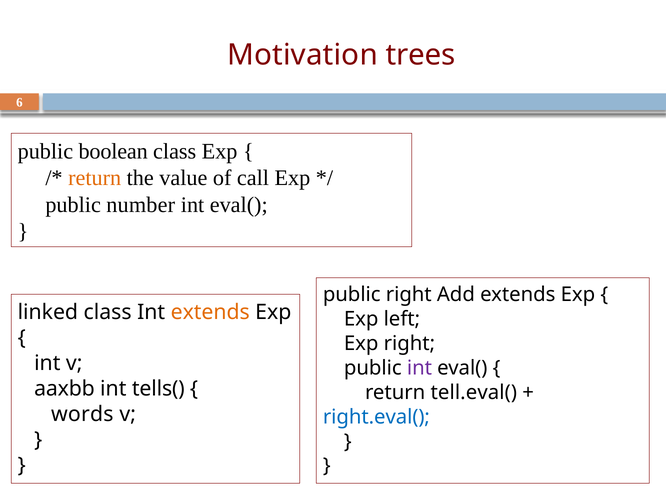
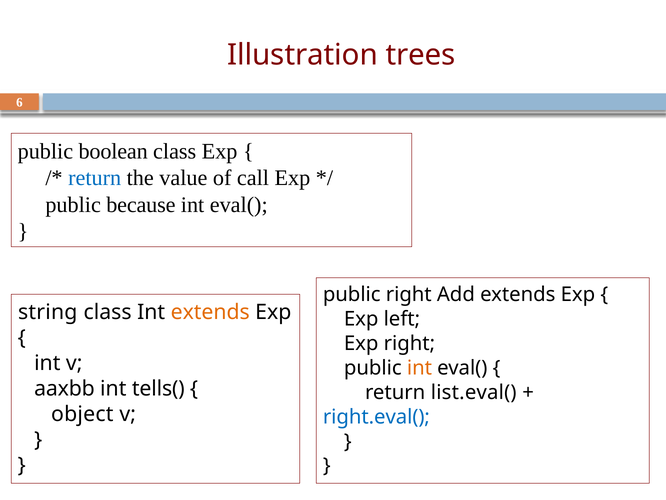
Motivation: Motivation -> Illustration (303, 55)
return colour: orange -> blue (95, 178)
number: number -> because (141, 205)
linked: linked -> string (48, 312)
int colour: purple -> orange (420, 368)
tell.eval(: tell.eval( -> list.eval( (474, 392)
words: words -> object (82, 414)
